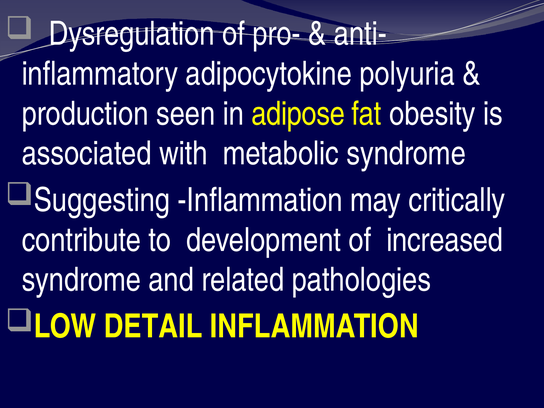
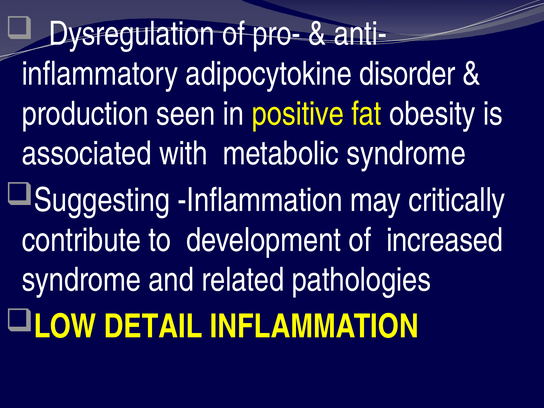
polyuria: polyuria -> disorder (407, 74)
adipose: adipose -> positive (298, 114)
